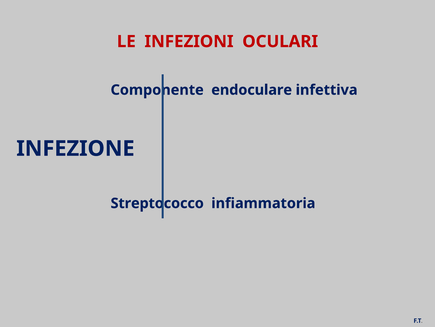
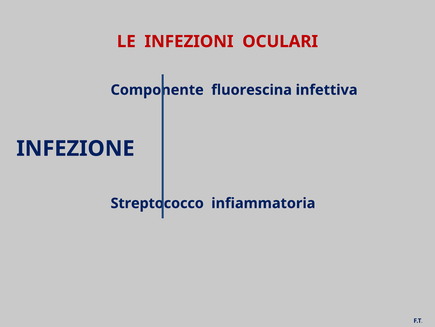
endoculare: endoculare -> fluorescina (252, 90)
